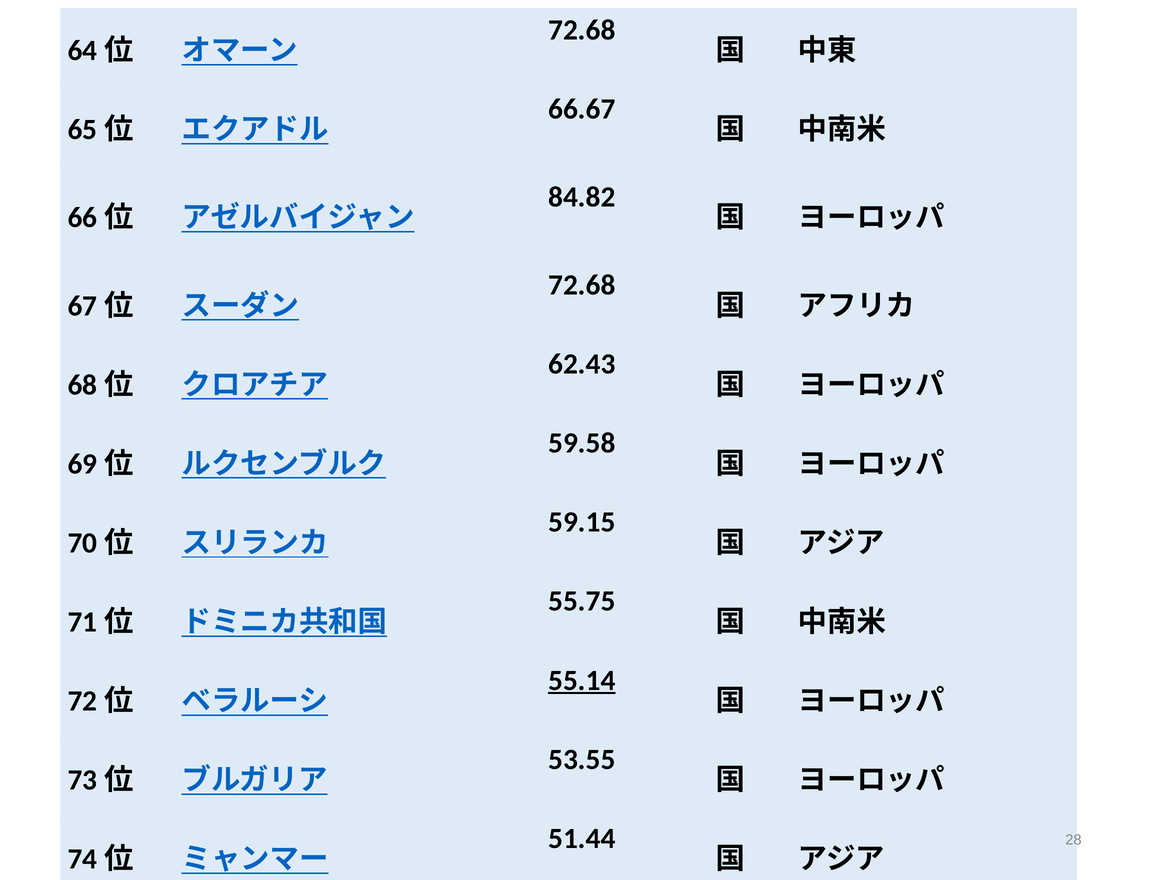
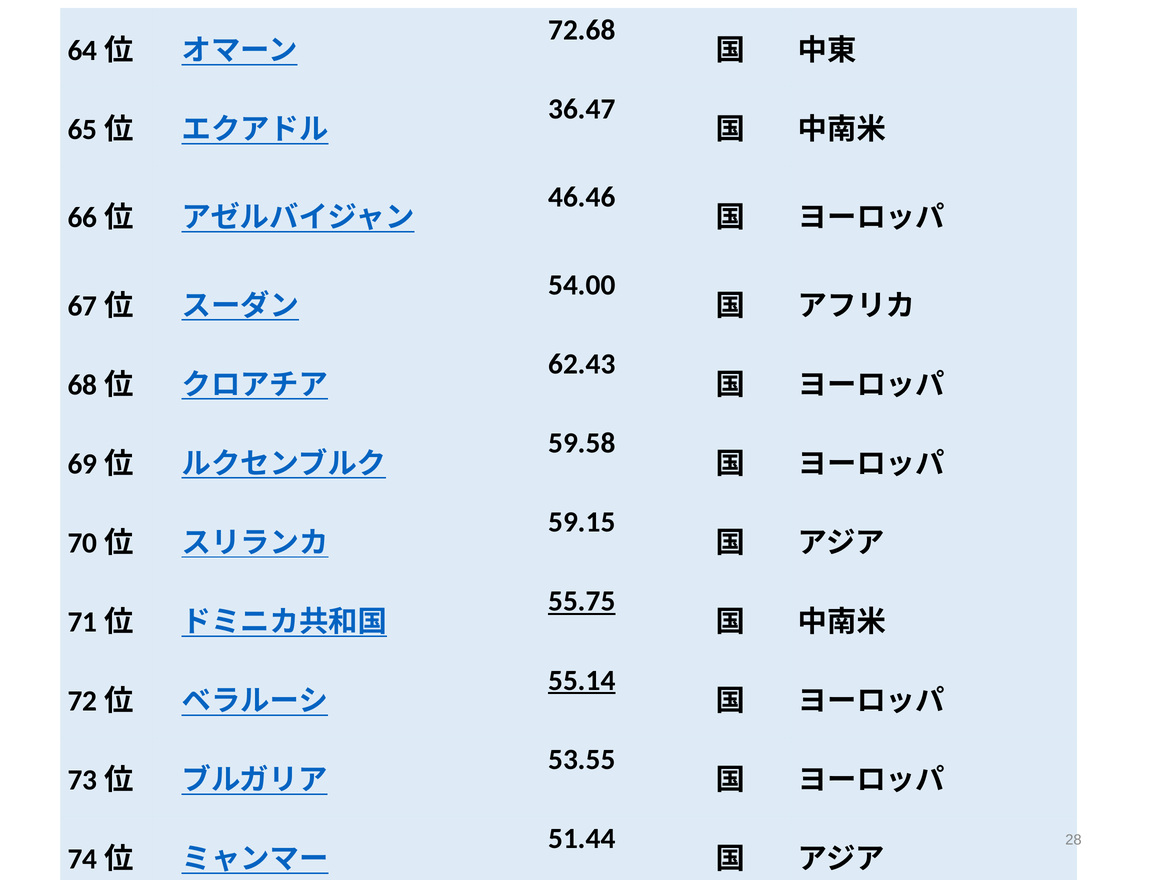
66.67: 66.67 -> 36.47 (582, 109)
84.82: 84.82 -> 46.46 (582, 197)
72.68: 72.68 -> 54.00 (582, 285)
55.75 underline: none -> present (582, 602)
